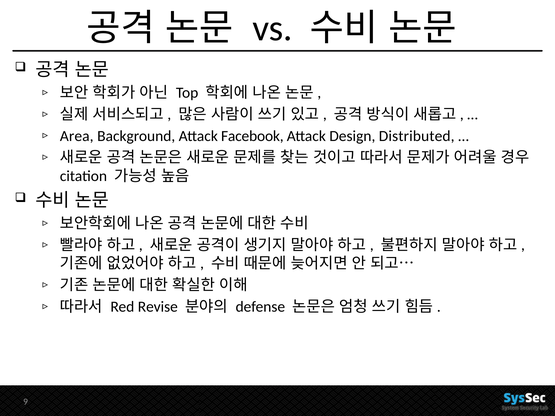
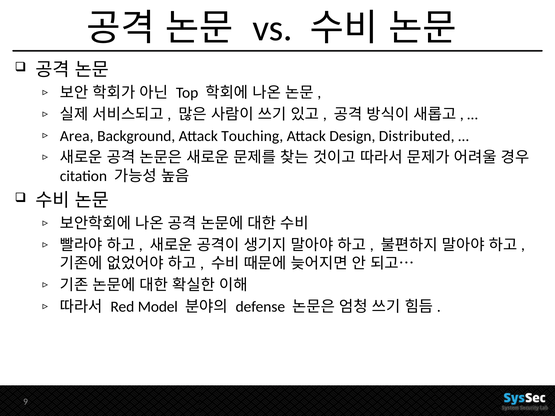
Facebook: Facebook -> Touching (252, 136)
Revise: Revise -> Model (158, 307)
